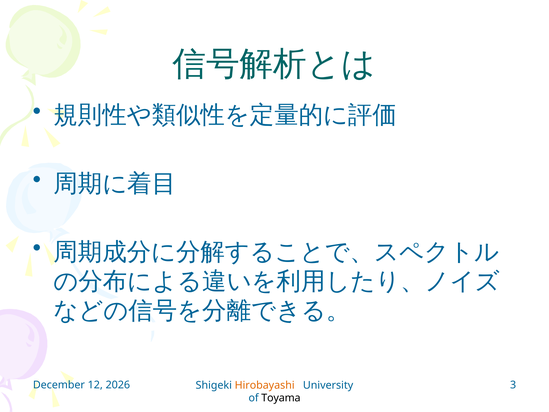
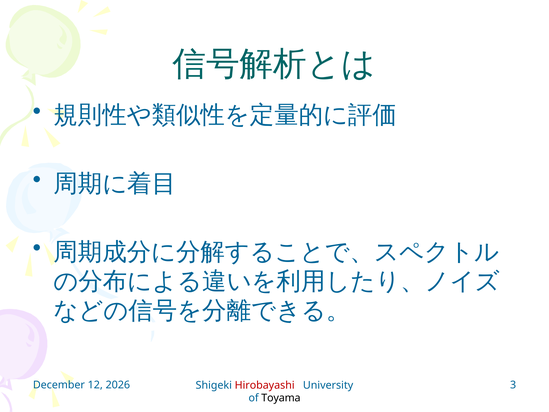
Hirobayashi colour: orange -> red (265, 385)
